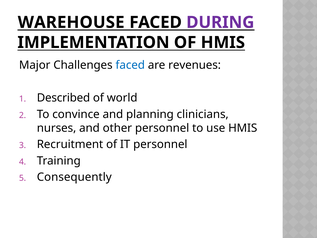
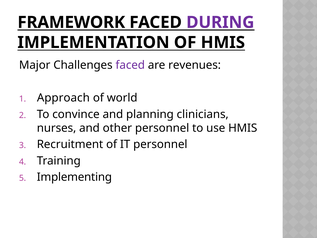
WAREHOUSE: WAREHOUSE -> FRAMEWORK (71, 22)
faced colour: blue -> purple (130, 65)
Described: Described -> Approach (63, 98)
Consequently: Consequently -> Implementing (74, 177)
